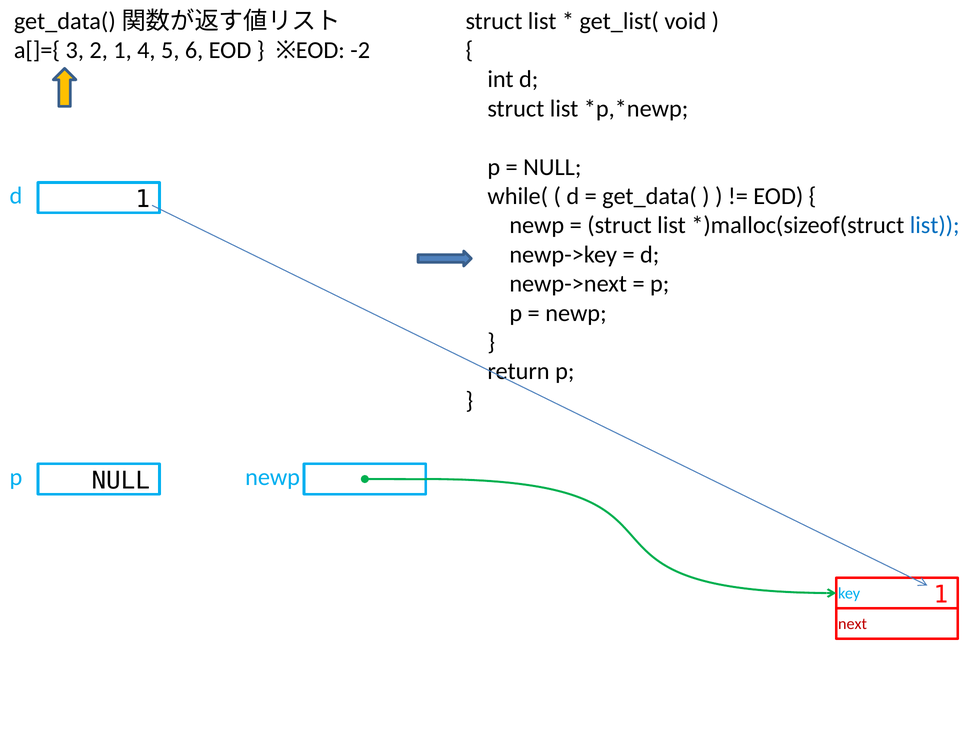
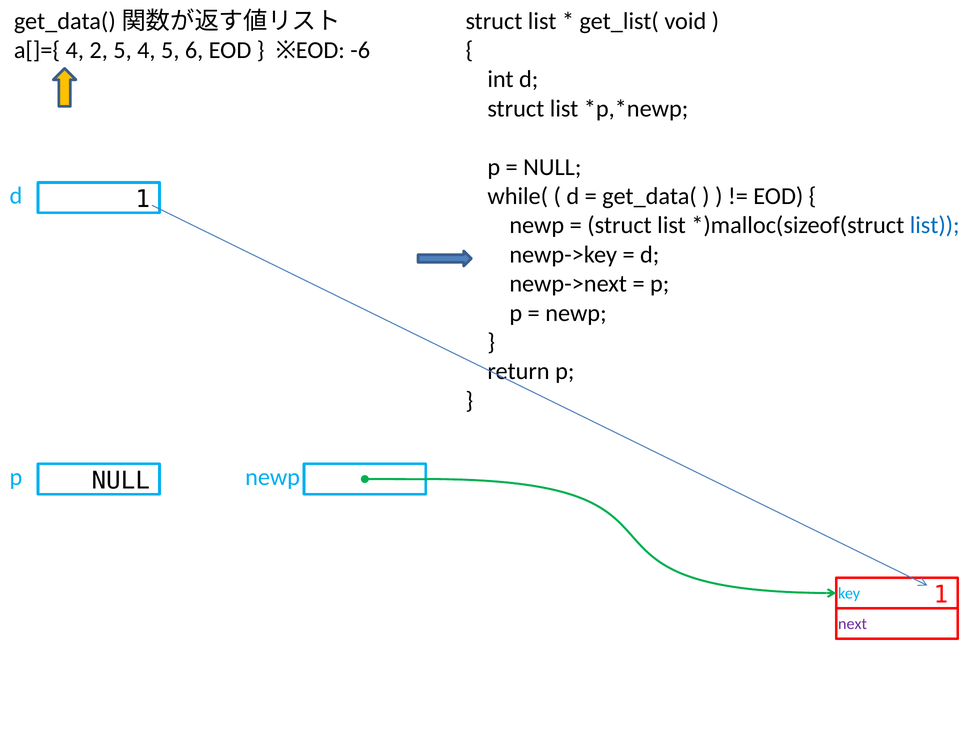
a[]={ 3: 3 -> 4 (75, 50)
2 1: 1 -> 5 (123, 50)
-2: -2 -> -6 (360, 50)
next colour: red -> purple (853, 624)
